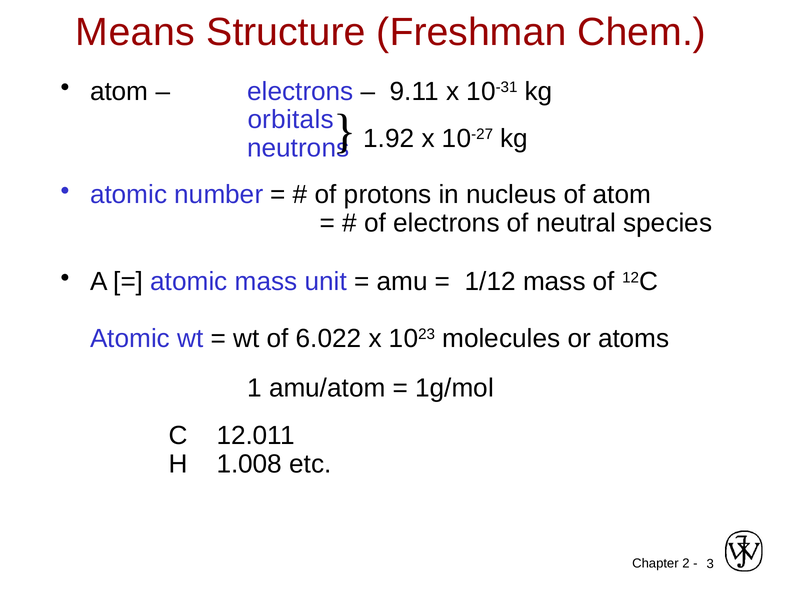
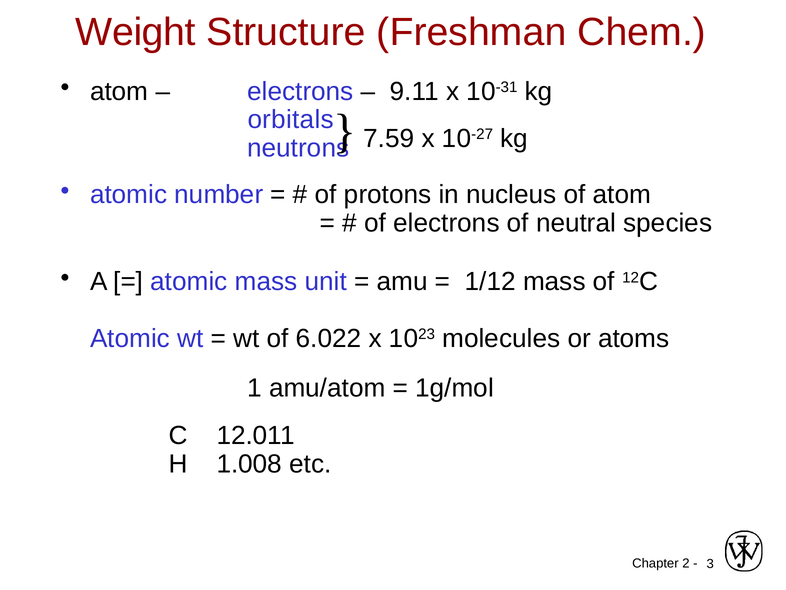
Means: Means -> Weight (136, 32)
1.92: 1.92 -> 7.59 (389, 138)
